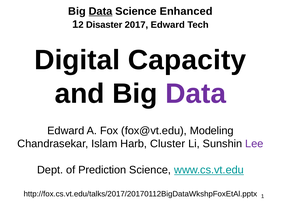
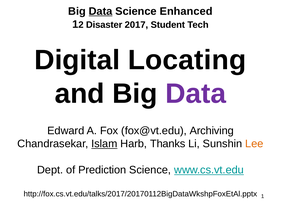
2017 Edward: Edward -> Student (168, 25)
Capacity: Capacity -> Locating (187, 60)
Modeling: Modeling -> Archiving (212, 131)
Islam underline: none -> present (104, 144)
Cluster: Cluster -> Thanks (168, 144)
Lee colour: purple -> orange (254, 144)
